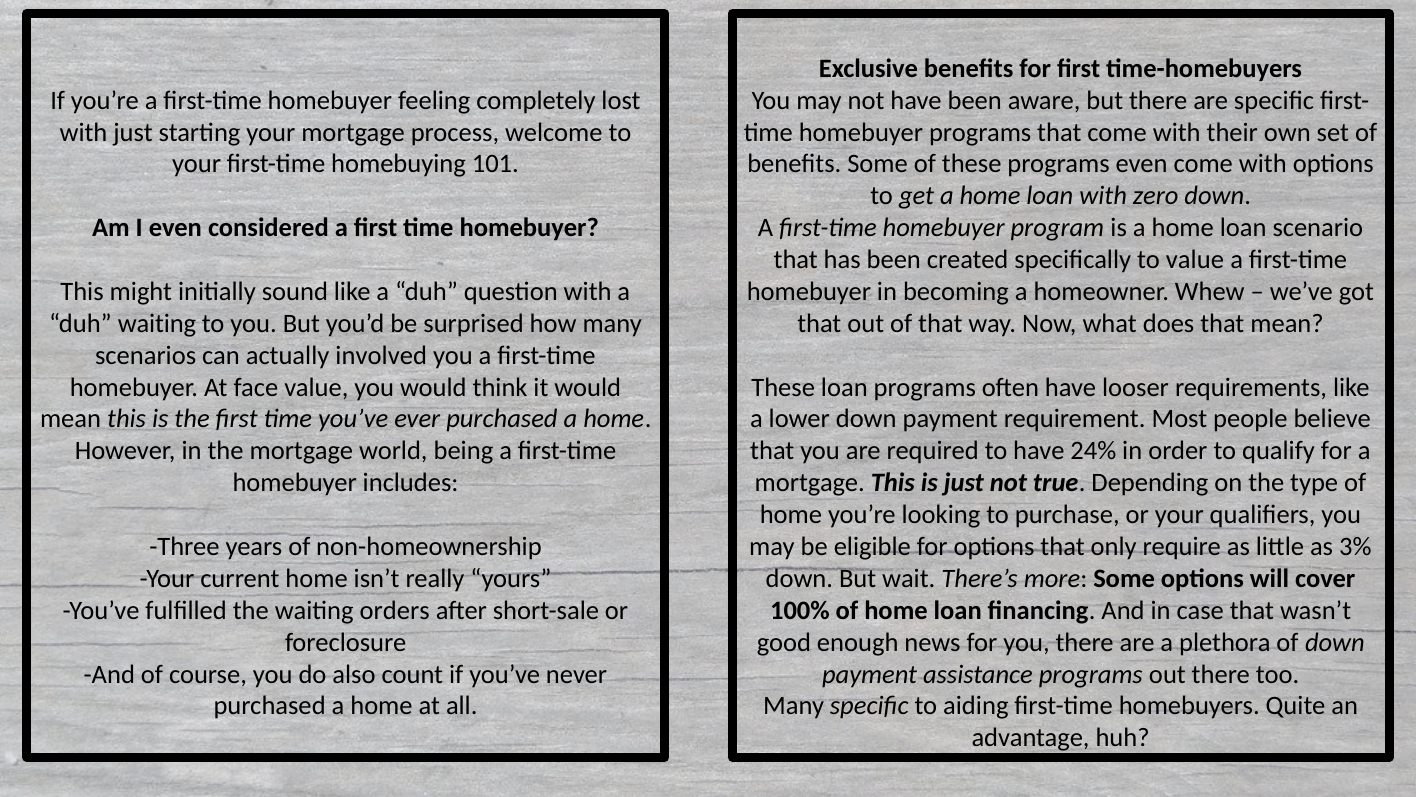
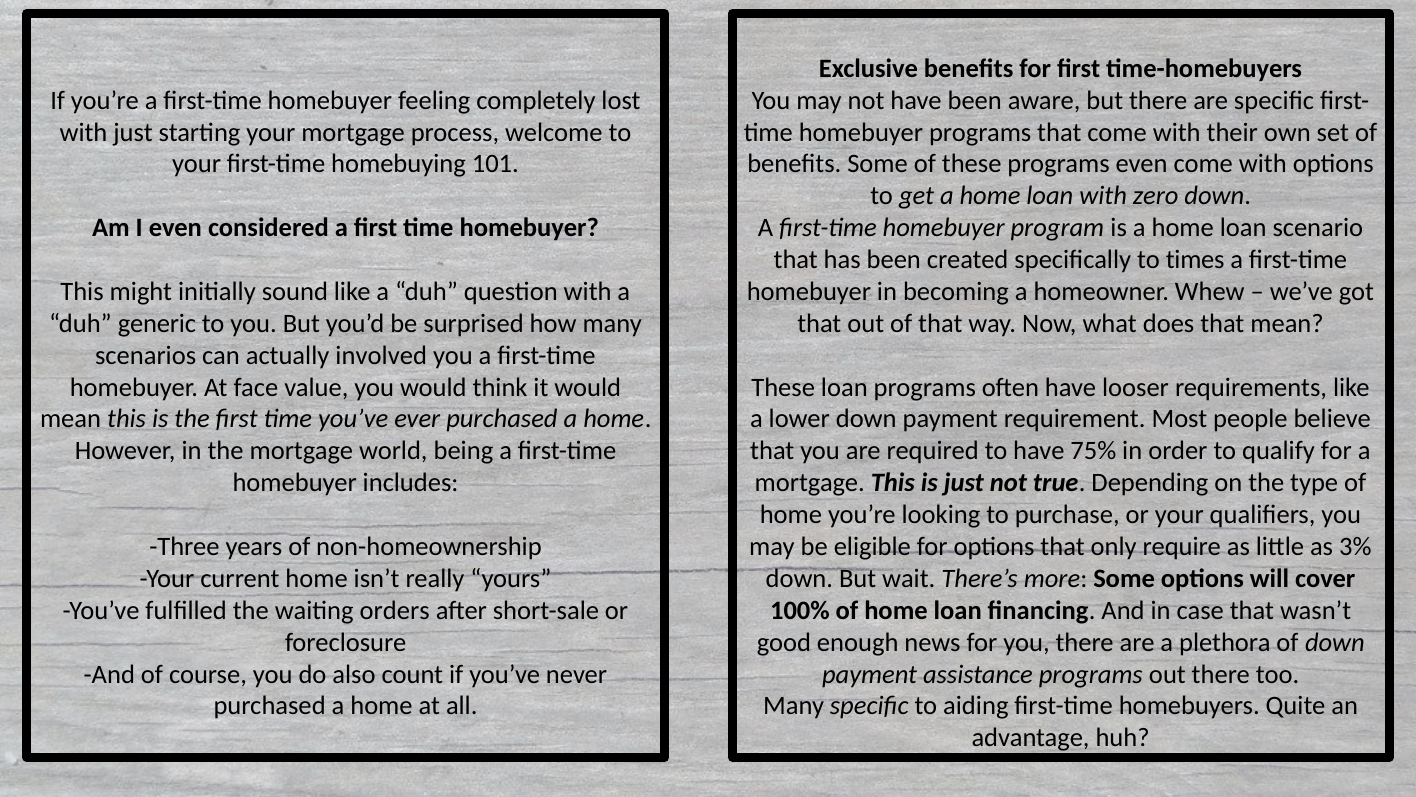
to value: value -> times (1195, 260)
duh waiting: waiting -> generic (157, 323)
24%: 24% -> 75% (1093, 451)
